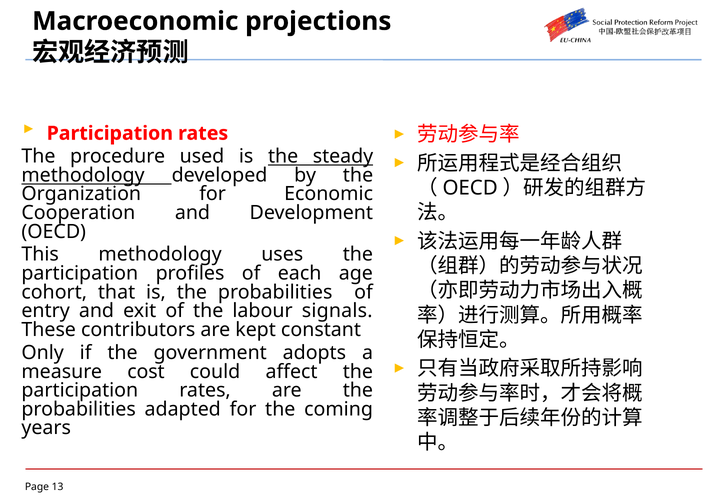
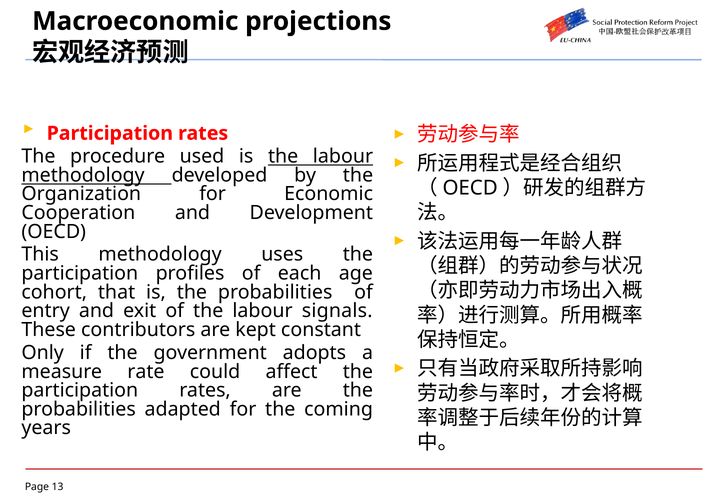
is the steady: steady -> labour (343, 156)
cost: cost -> rate (146, 372)
